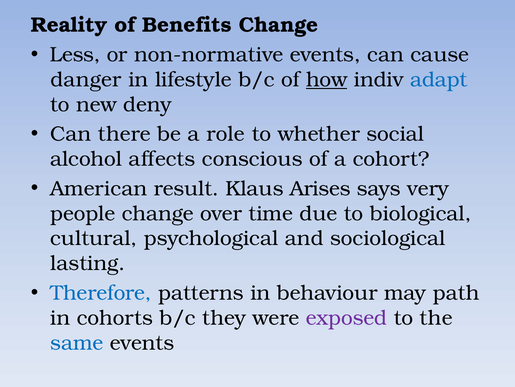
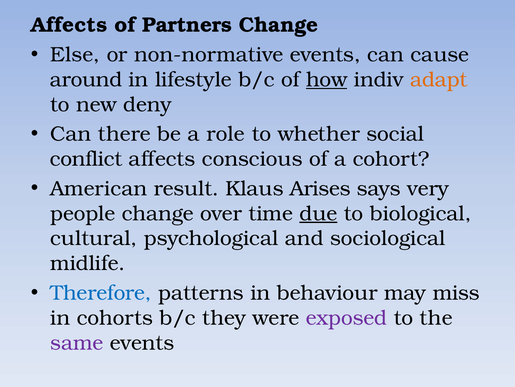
Reality: Reality -> Affects (69, 25)
Benefits: Benefits -> Partners (187, 25)
Less: Less -> Else (75, 55)
danger: danger -> around (86, 79)
adapt colour: blue -> orange (439, 79)
alcohol: alcohol -> conflict (86, 159)
due underline: none -> present (318, 213)
lasting: lasting -> midlife (88, 263)
path: path -> miss (456, 292)
same colour: blue -> purple (77, 342)
